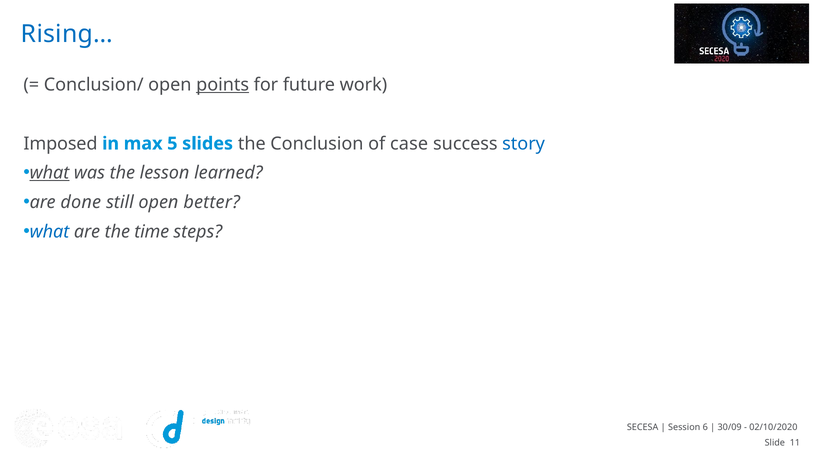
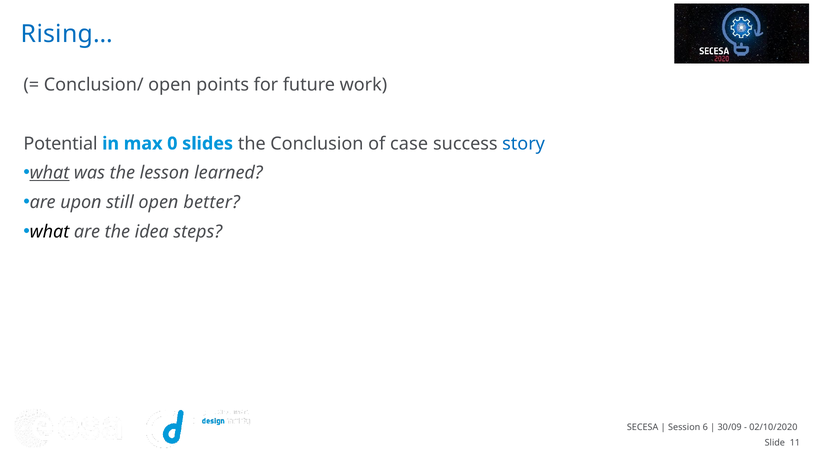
points underline: present -> none (223, 85)
Imposed: Imposed -> Potential (61, 144)
5: 5 -> 0 (172, 144)
done: done -> upon (81, 202)
what colour: blue -> black (50, 232)
time: time -> idea (152, 232)
